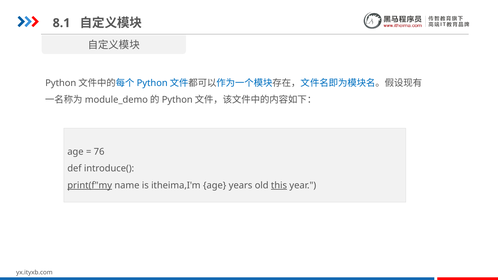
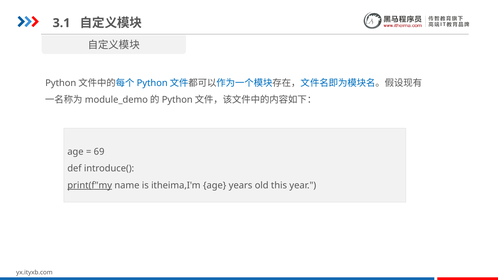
8.1: 8.1 -> 3.1 (61, 23)
76: 76 -> 69 (99, 152)
this underline: present -> none (279, 186)
